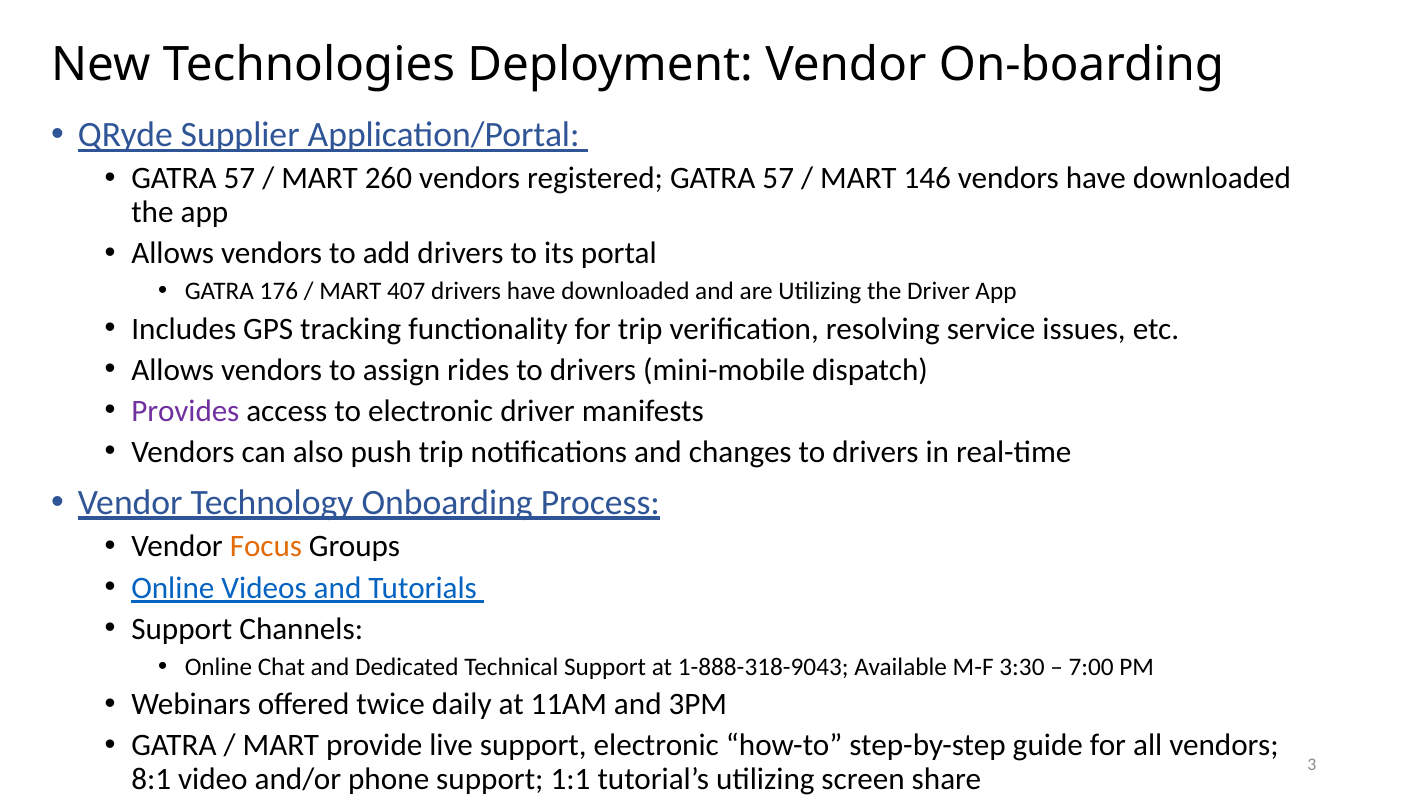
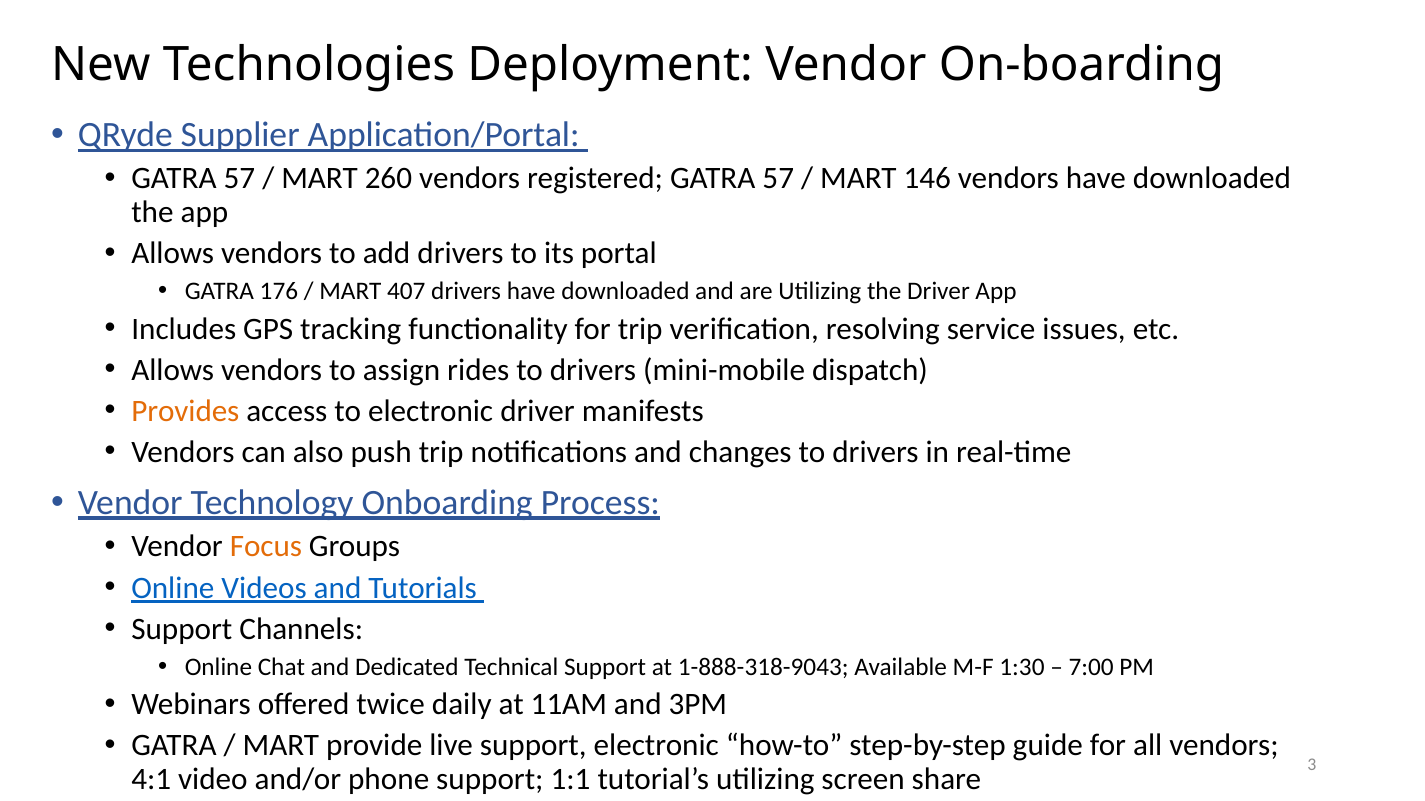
Provides colour: purple -> orange (185, 411)
3:30: 3:30 -> 1:30 (1022, 667)
8:1: 8:1 -> 4:1 (151, 780)
